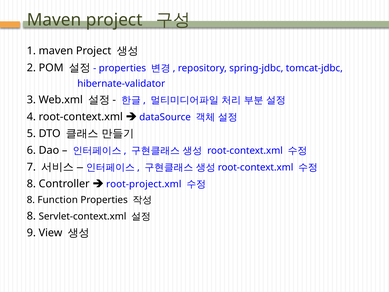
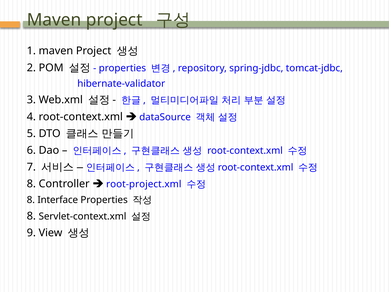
Function: Function -> Interface (58, 200)
